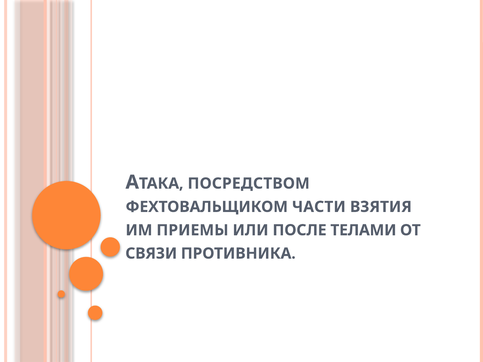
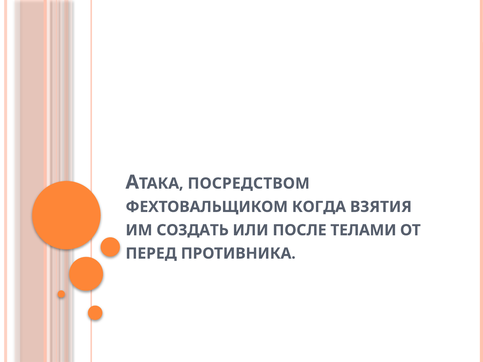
ЧАСТИ: ЧАСТИ -> КОГДА (319, 207)
ПРИЕМЫ: ПРИЕМЫ -> СОЗДАТЬ (193, 230)
СВЯЗИ: СВЯЗИ -> ПЕРЕД (151, 254)
